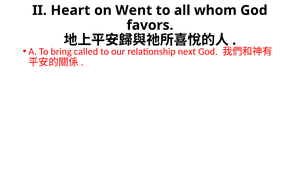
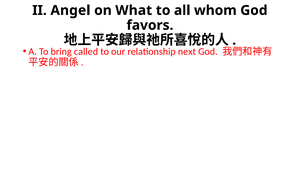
Heart: Heart -> Angel (70, 10)
Went: Went -> What (134, 10)
